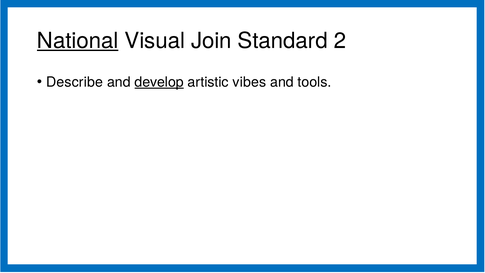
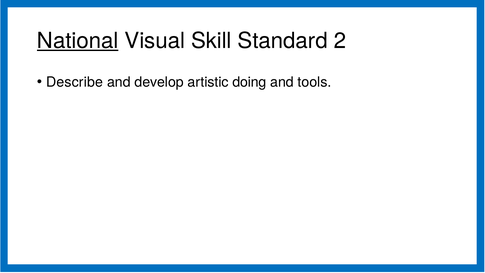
Join: Join -> Skill (211, 41)
develop underline: present -> none (159, 82)
vibes: vibes -> doing (249, 82)
